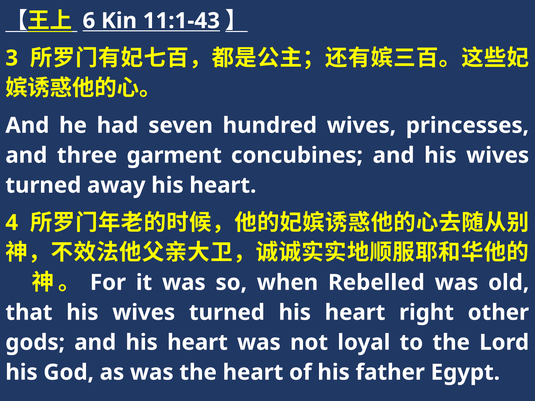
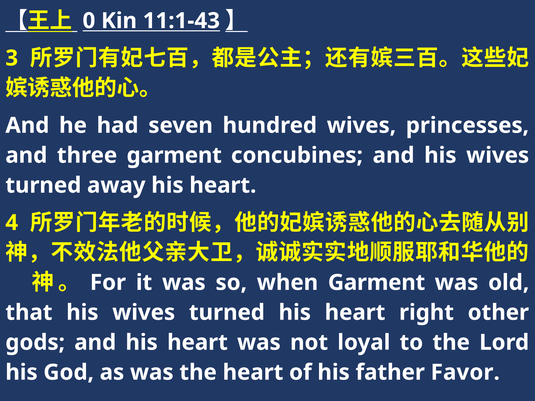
6: 6 -> 0 (89, 21)
when Rebelled: Rebelled -> Garment (377, 283)
Egypt: Egypt -> Favor (465, 373)
